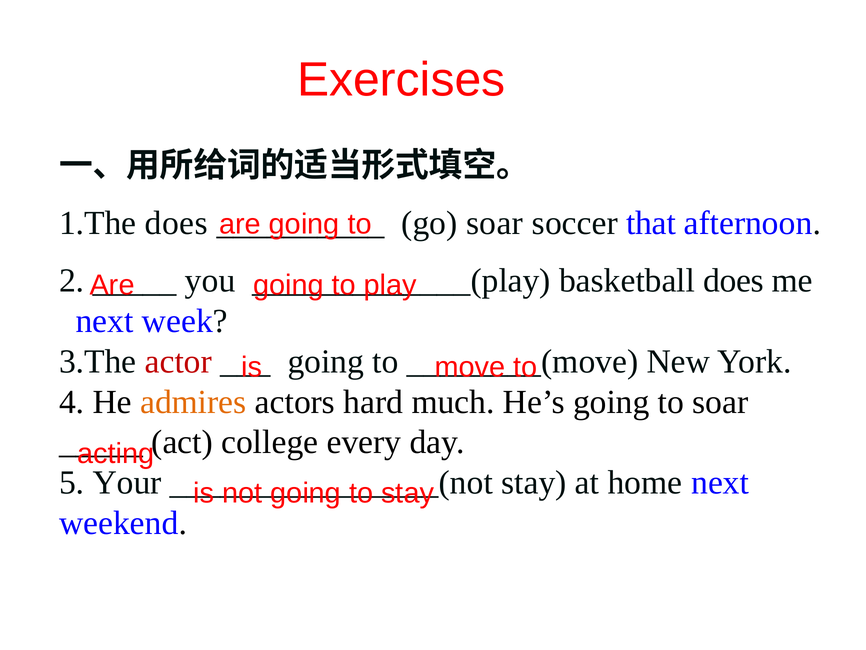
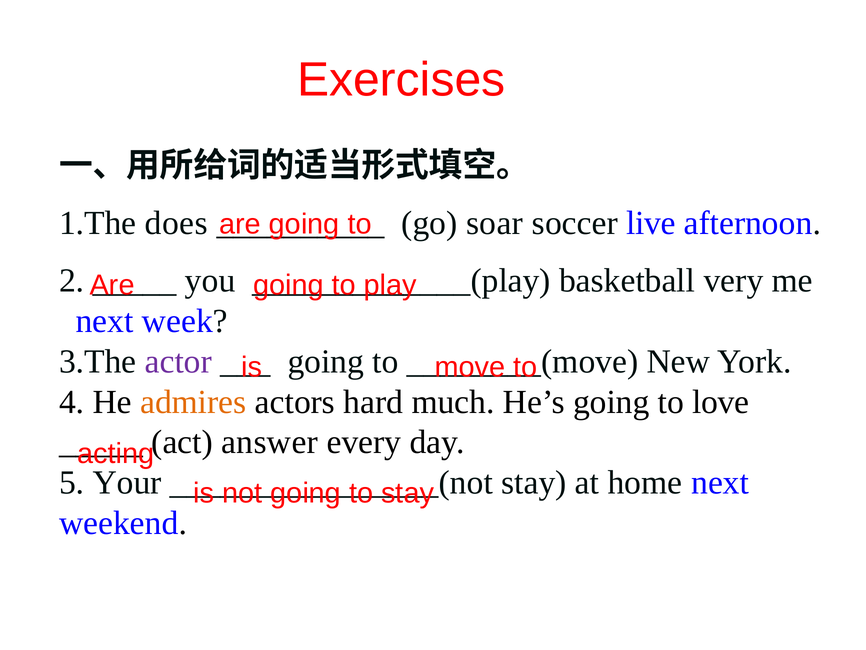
that: that -> live (651, 223)
basketball does: does -> very (733, 280)
actor colour: red -> purple (178, 361)
to soar: soar -> love (721, 402)
college: college -> answer (270, 442)
